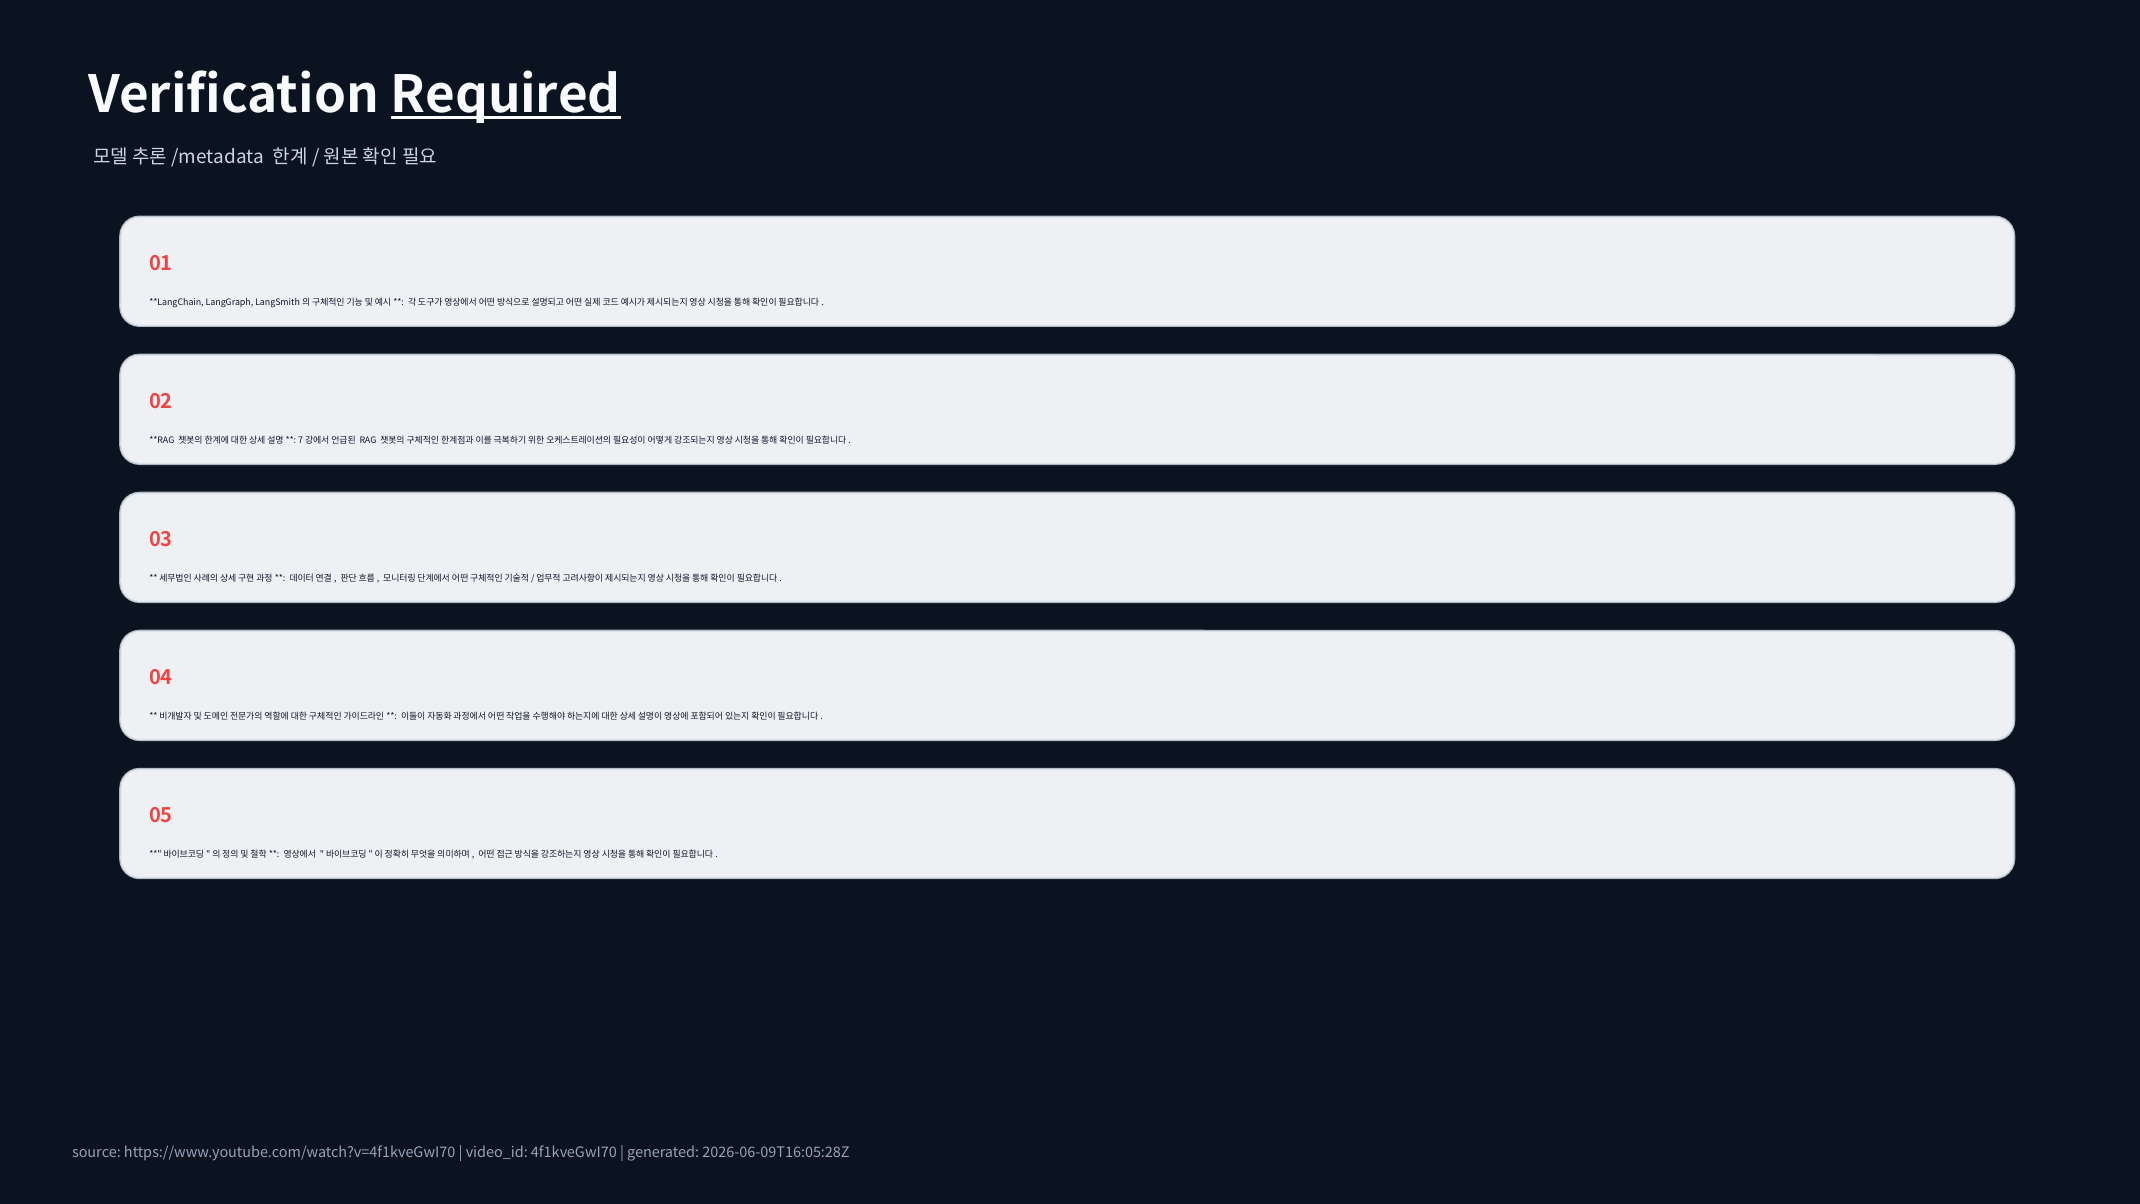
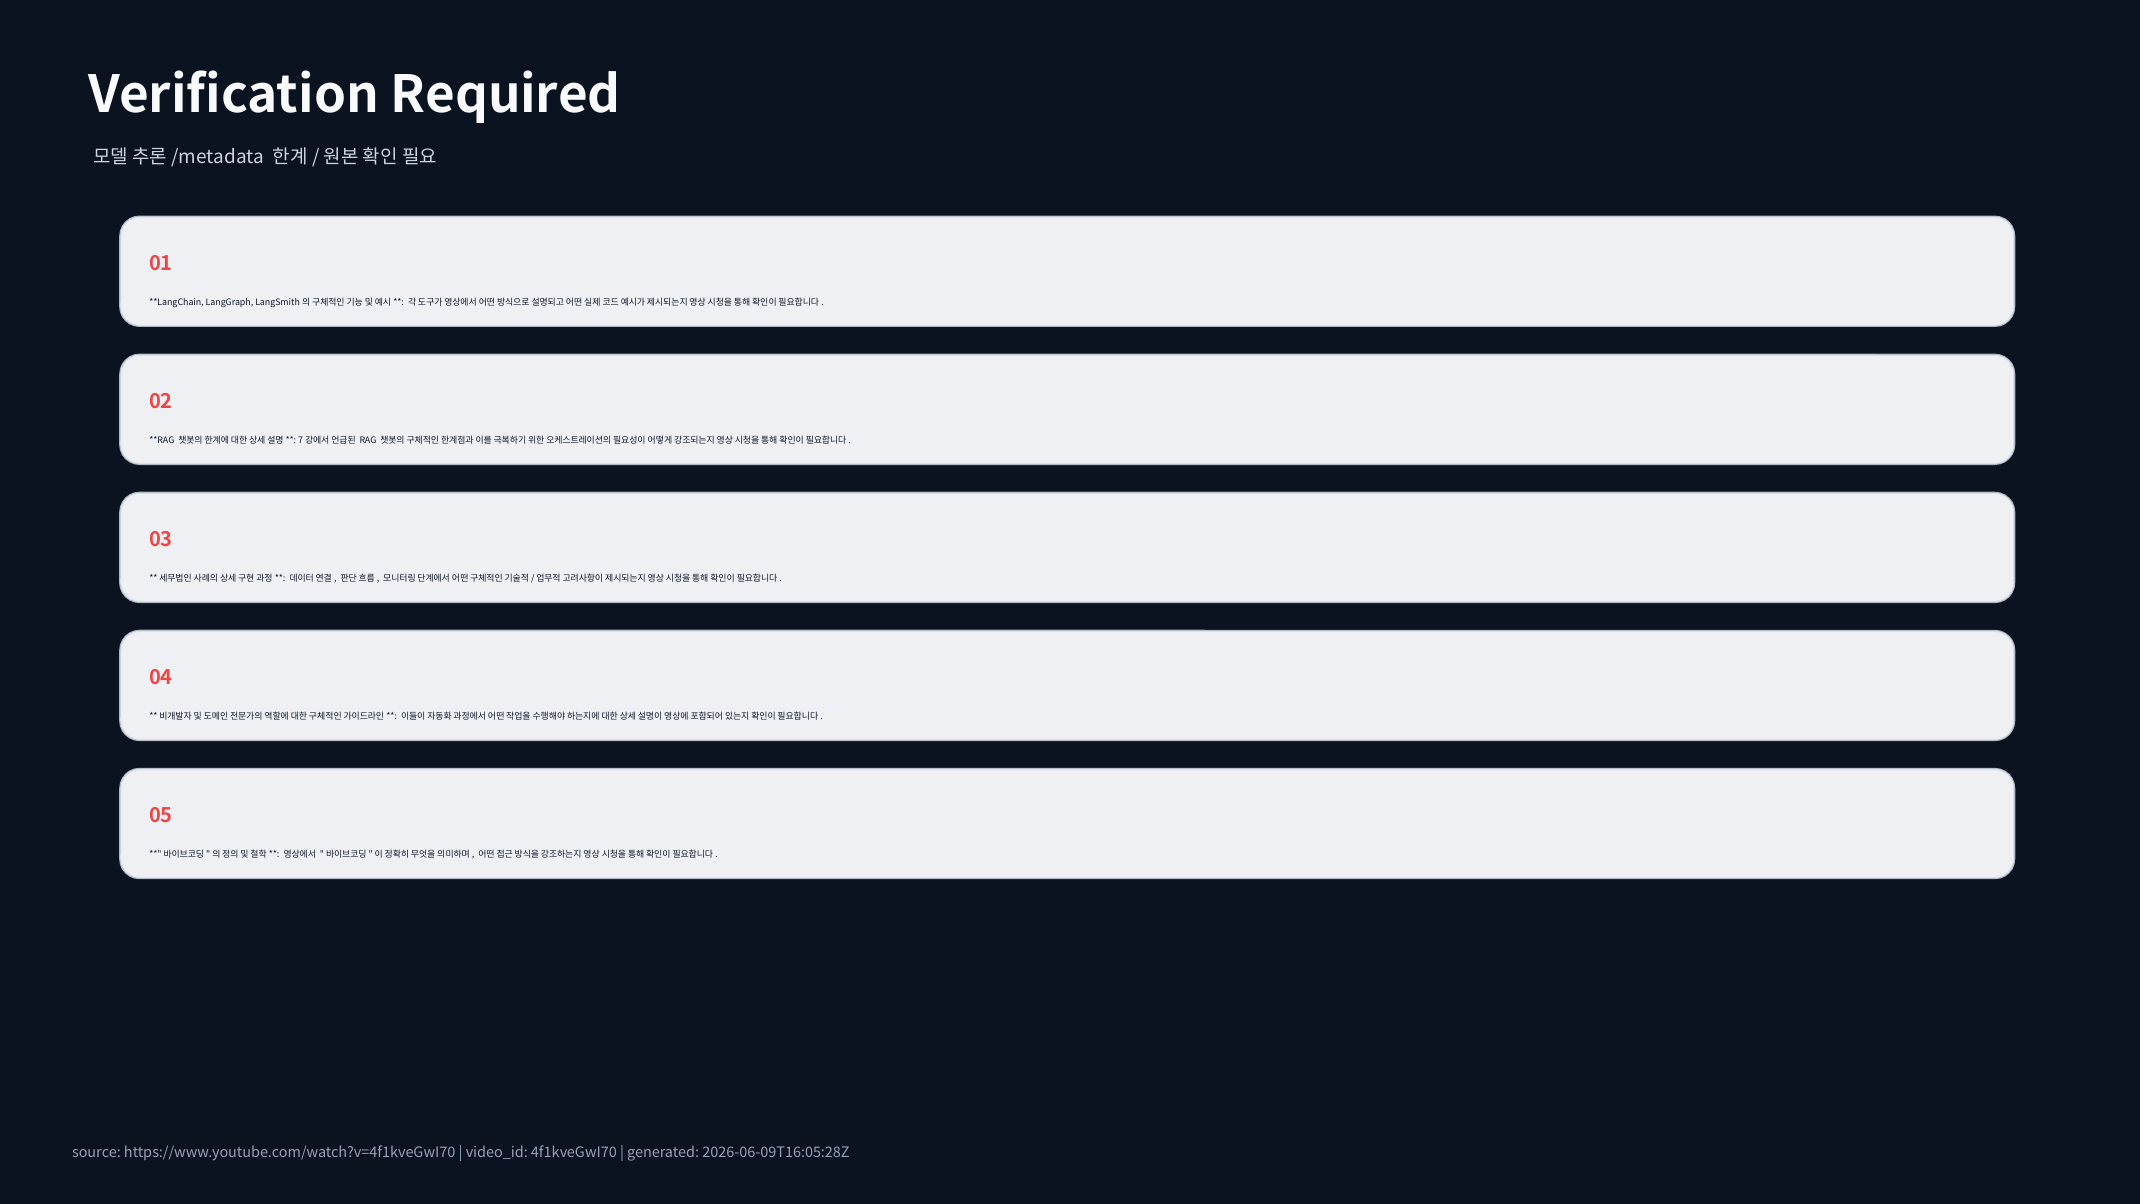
Required underline: present -> none (506, 96)
